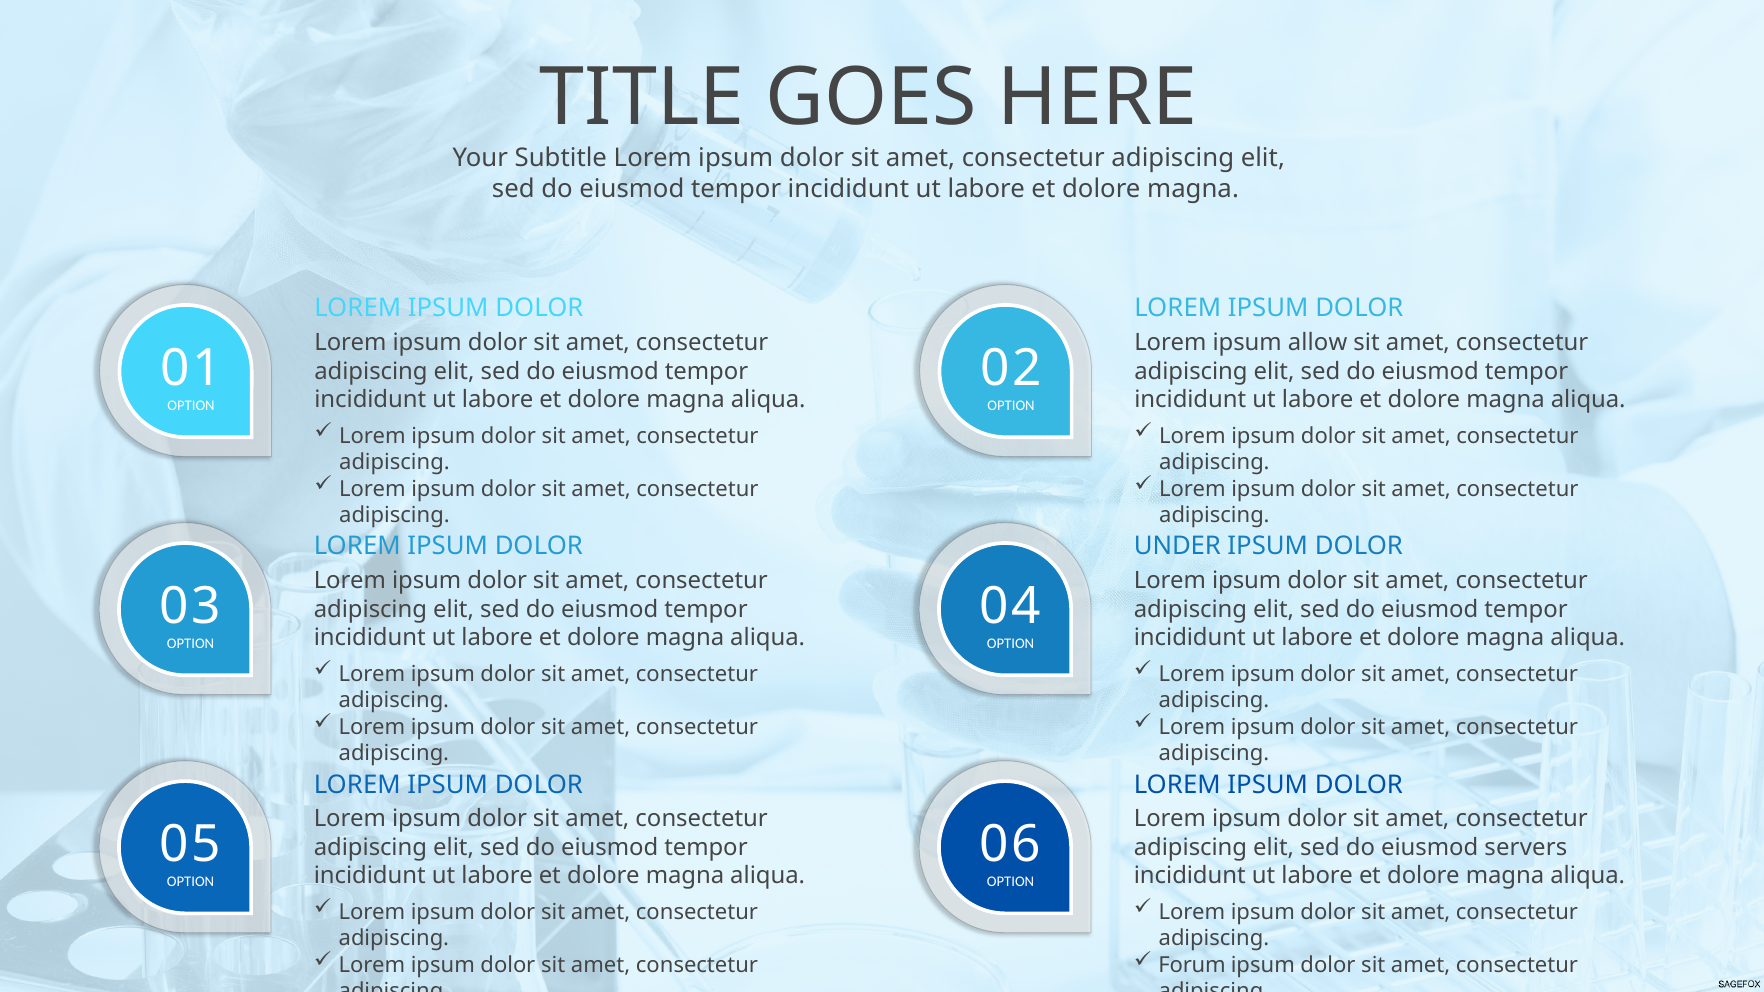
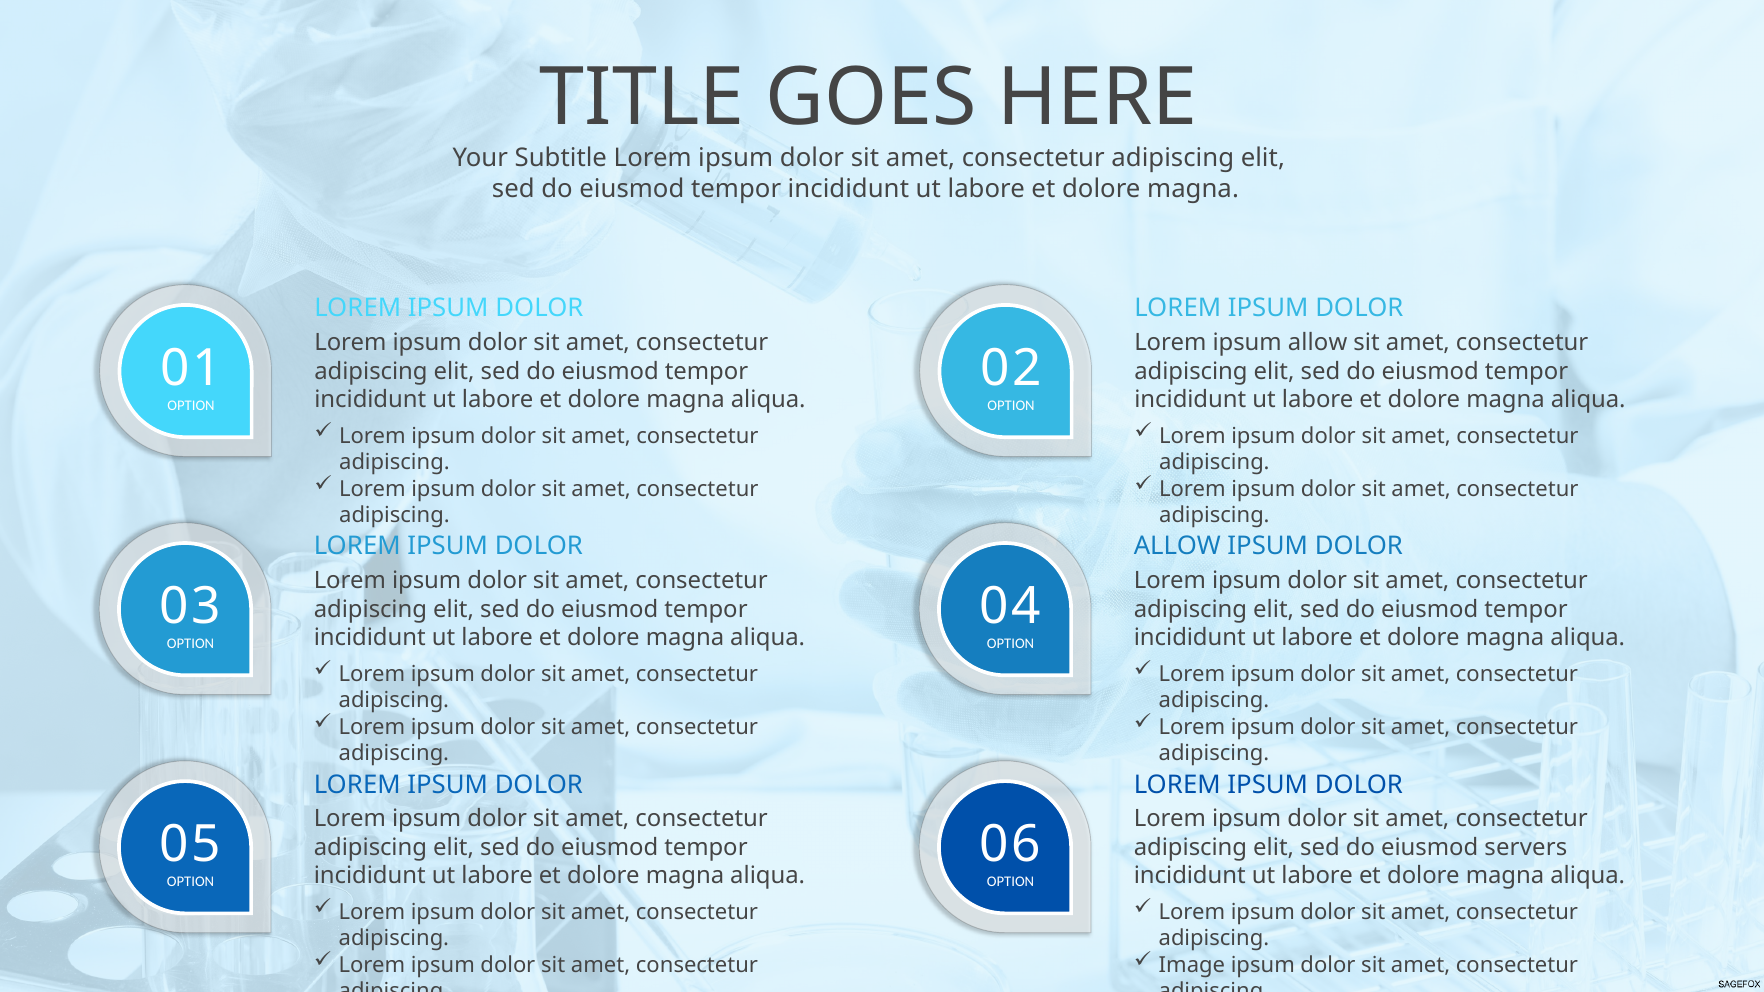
UNDER: UNDER -> ALLOW (1177, 547)
Forum: Forum -> Image (1192, 965)
